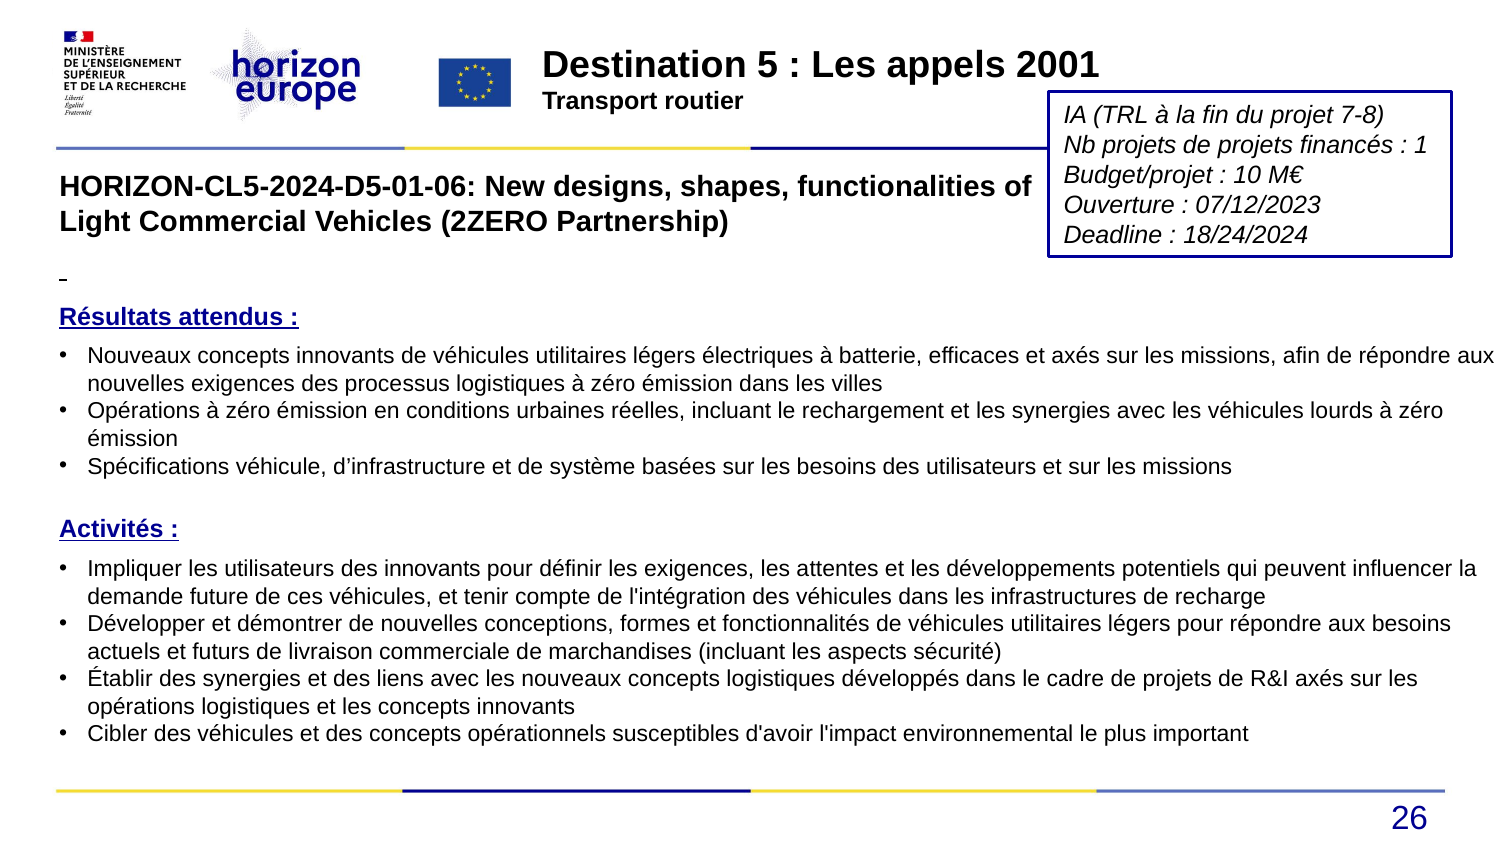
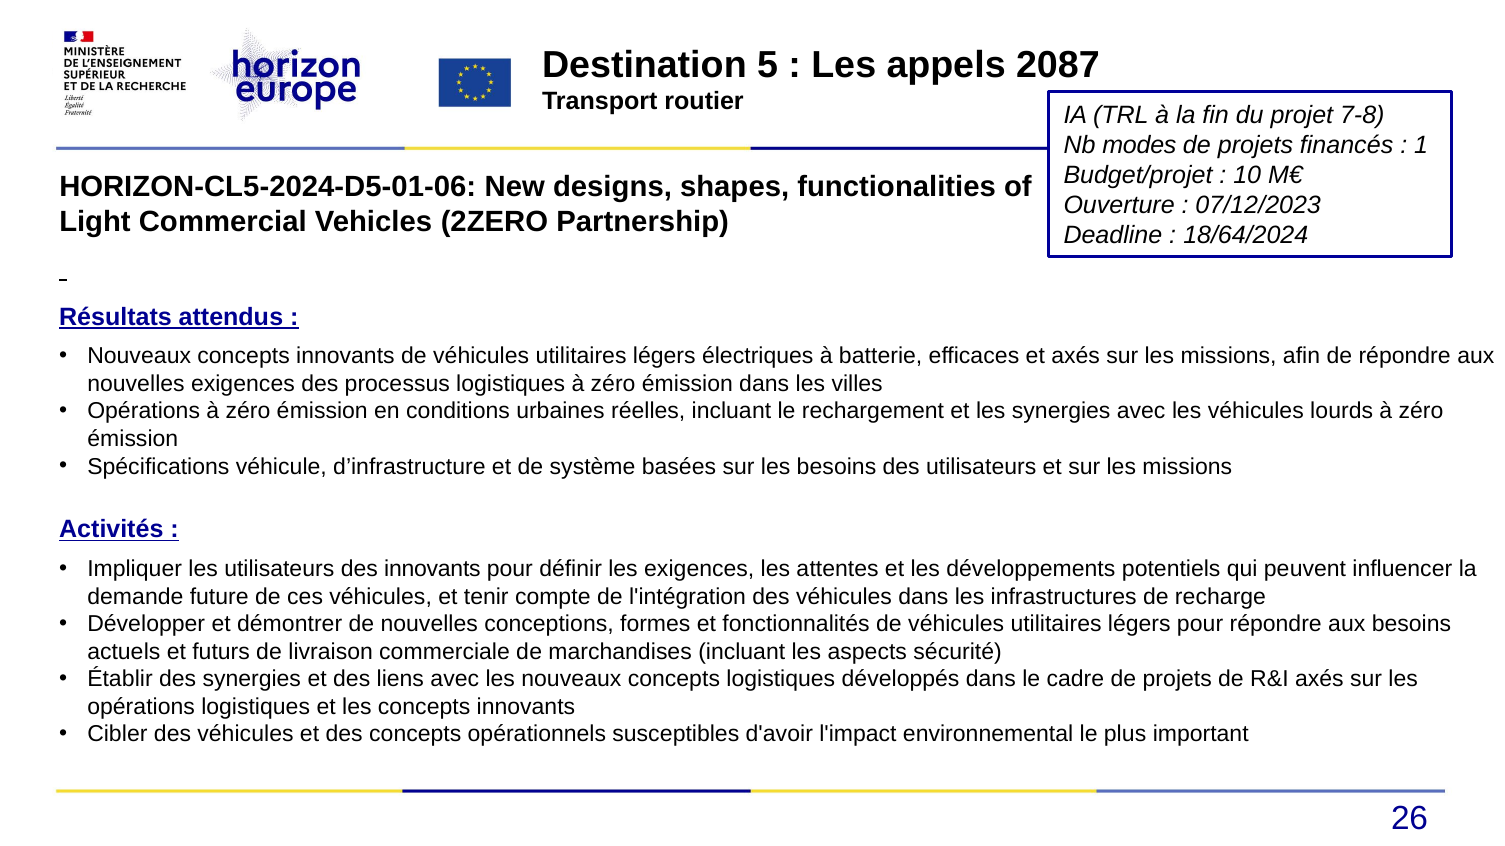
2001: 2001 -> 2087 (1058, 65)
Nb projets: projets -> modes (1139, 145)
18/24/2024: 18/24/2024 -> 18/64/2024 (1246, 236)
